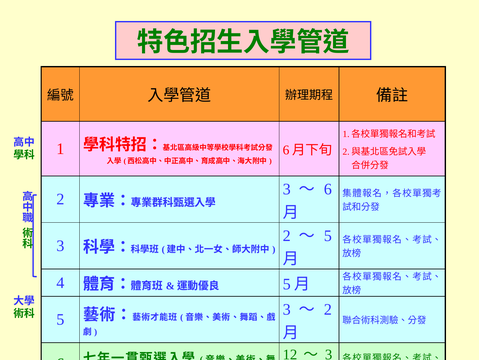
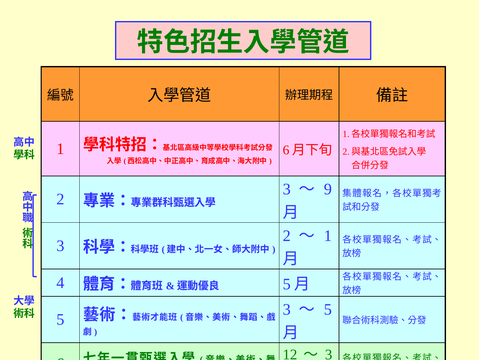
6: 6 -> 9 (328, 189)
5: 5 -> 1 (328, 235)
2: 2 -> 5 (328, 309)
